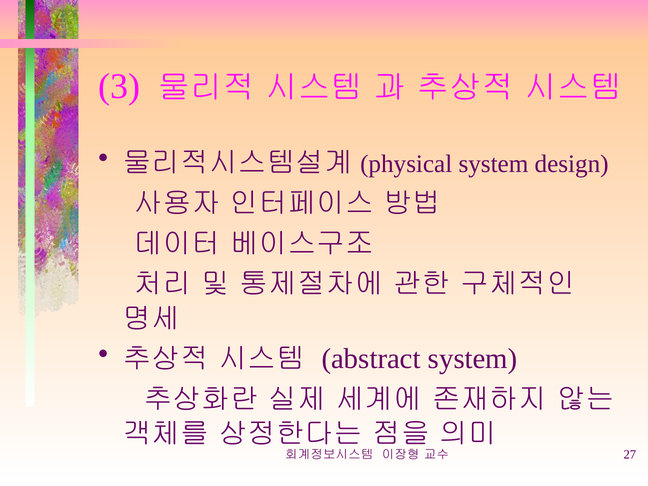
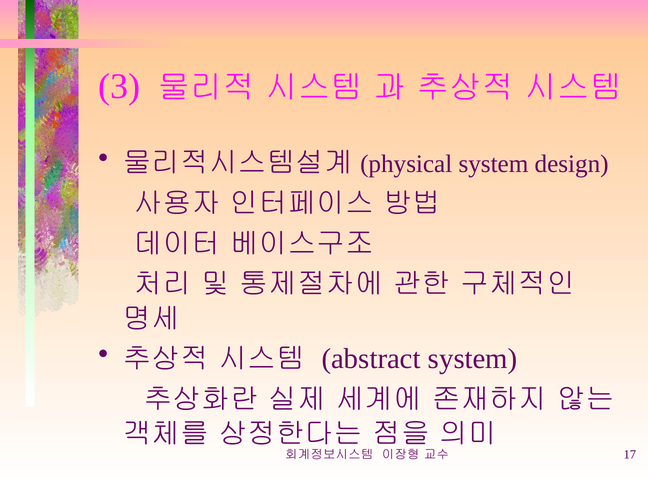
27: 27 -> 17 (630, 454)
